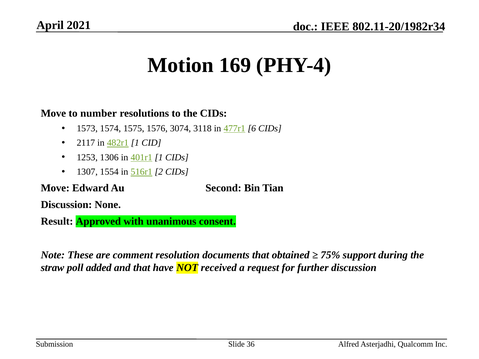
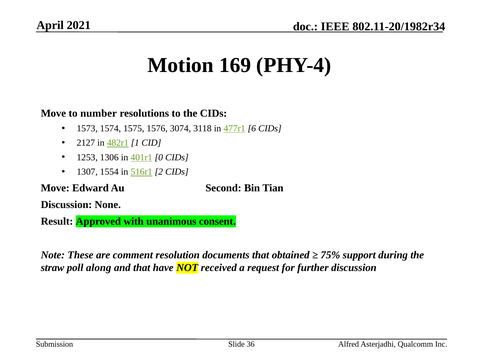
2117: 2117 -> 2127 (86, 143)
401r1 1: 1 -> 0 (159, 158)
added: added -> along (99, 268)
